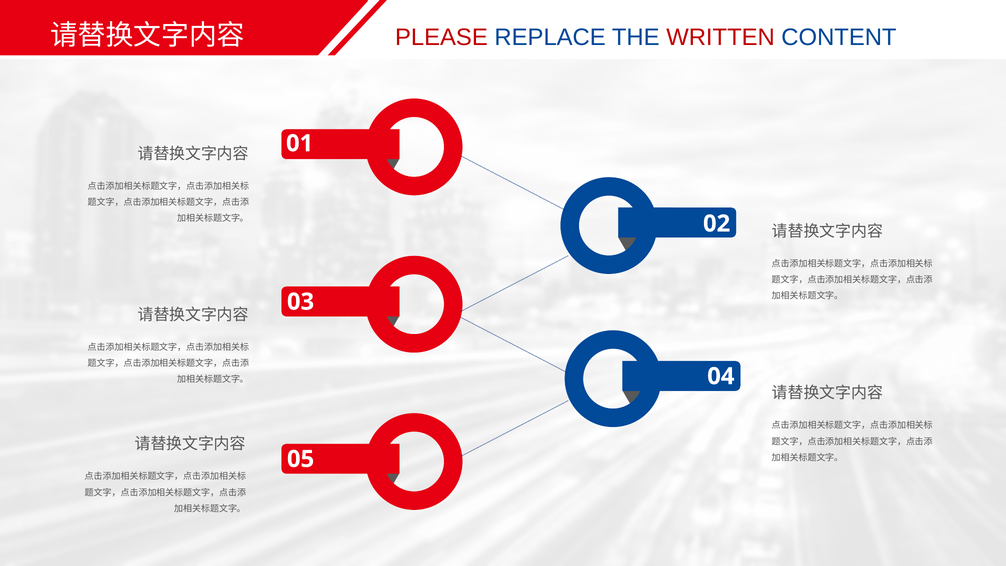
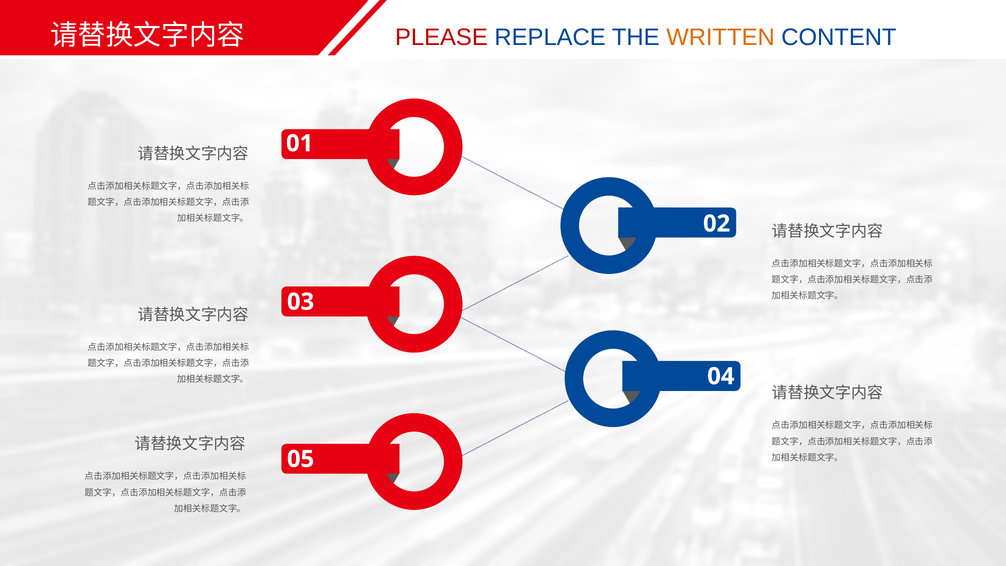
WRITTEN colour: red -> orange (721, 38)
